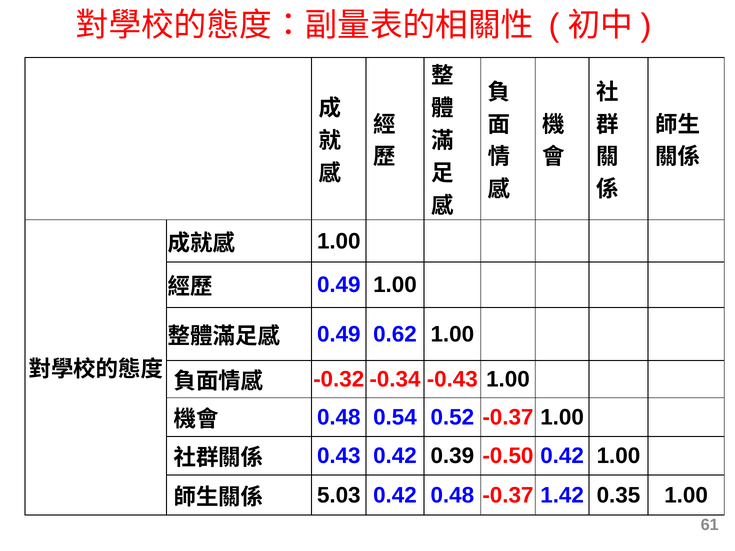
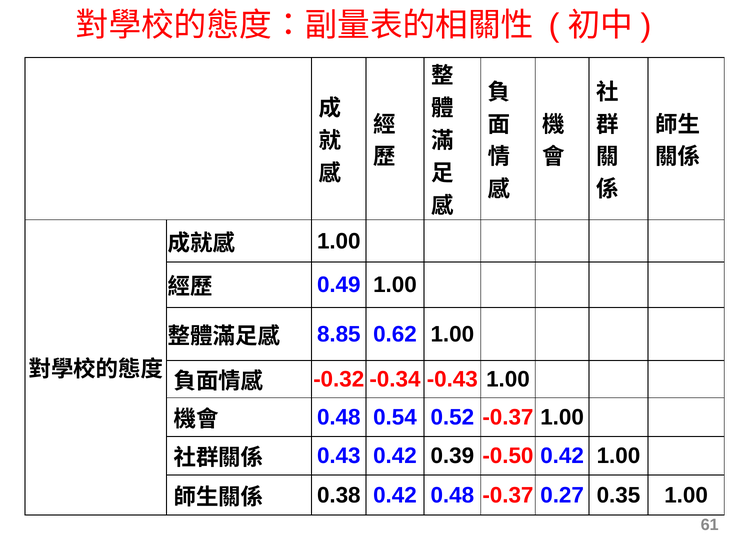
0.49: 0.49 -> 8.85 (339, 334)
5.03: 5.03 -> 0.38 (339, 496)
1.42: 1.42 -> 0.27 (562, 496)
